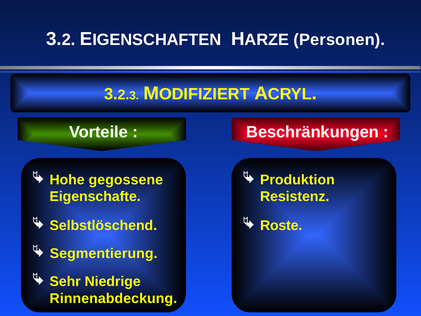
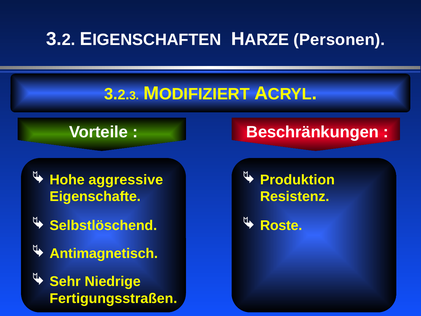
gegossene: gegossene -> aggressive (126, 180)
Segmentierung: Segmentierung -> Antimagnetisch (104, 253)
Rinnenabdeckung: Rinnenabdeckung -> Fertigungsstraßen (113, 298)
